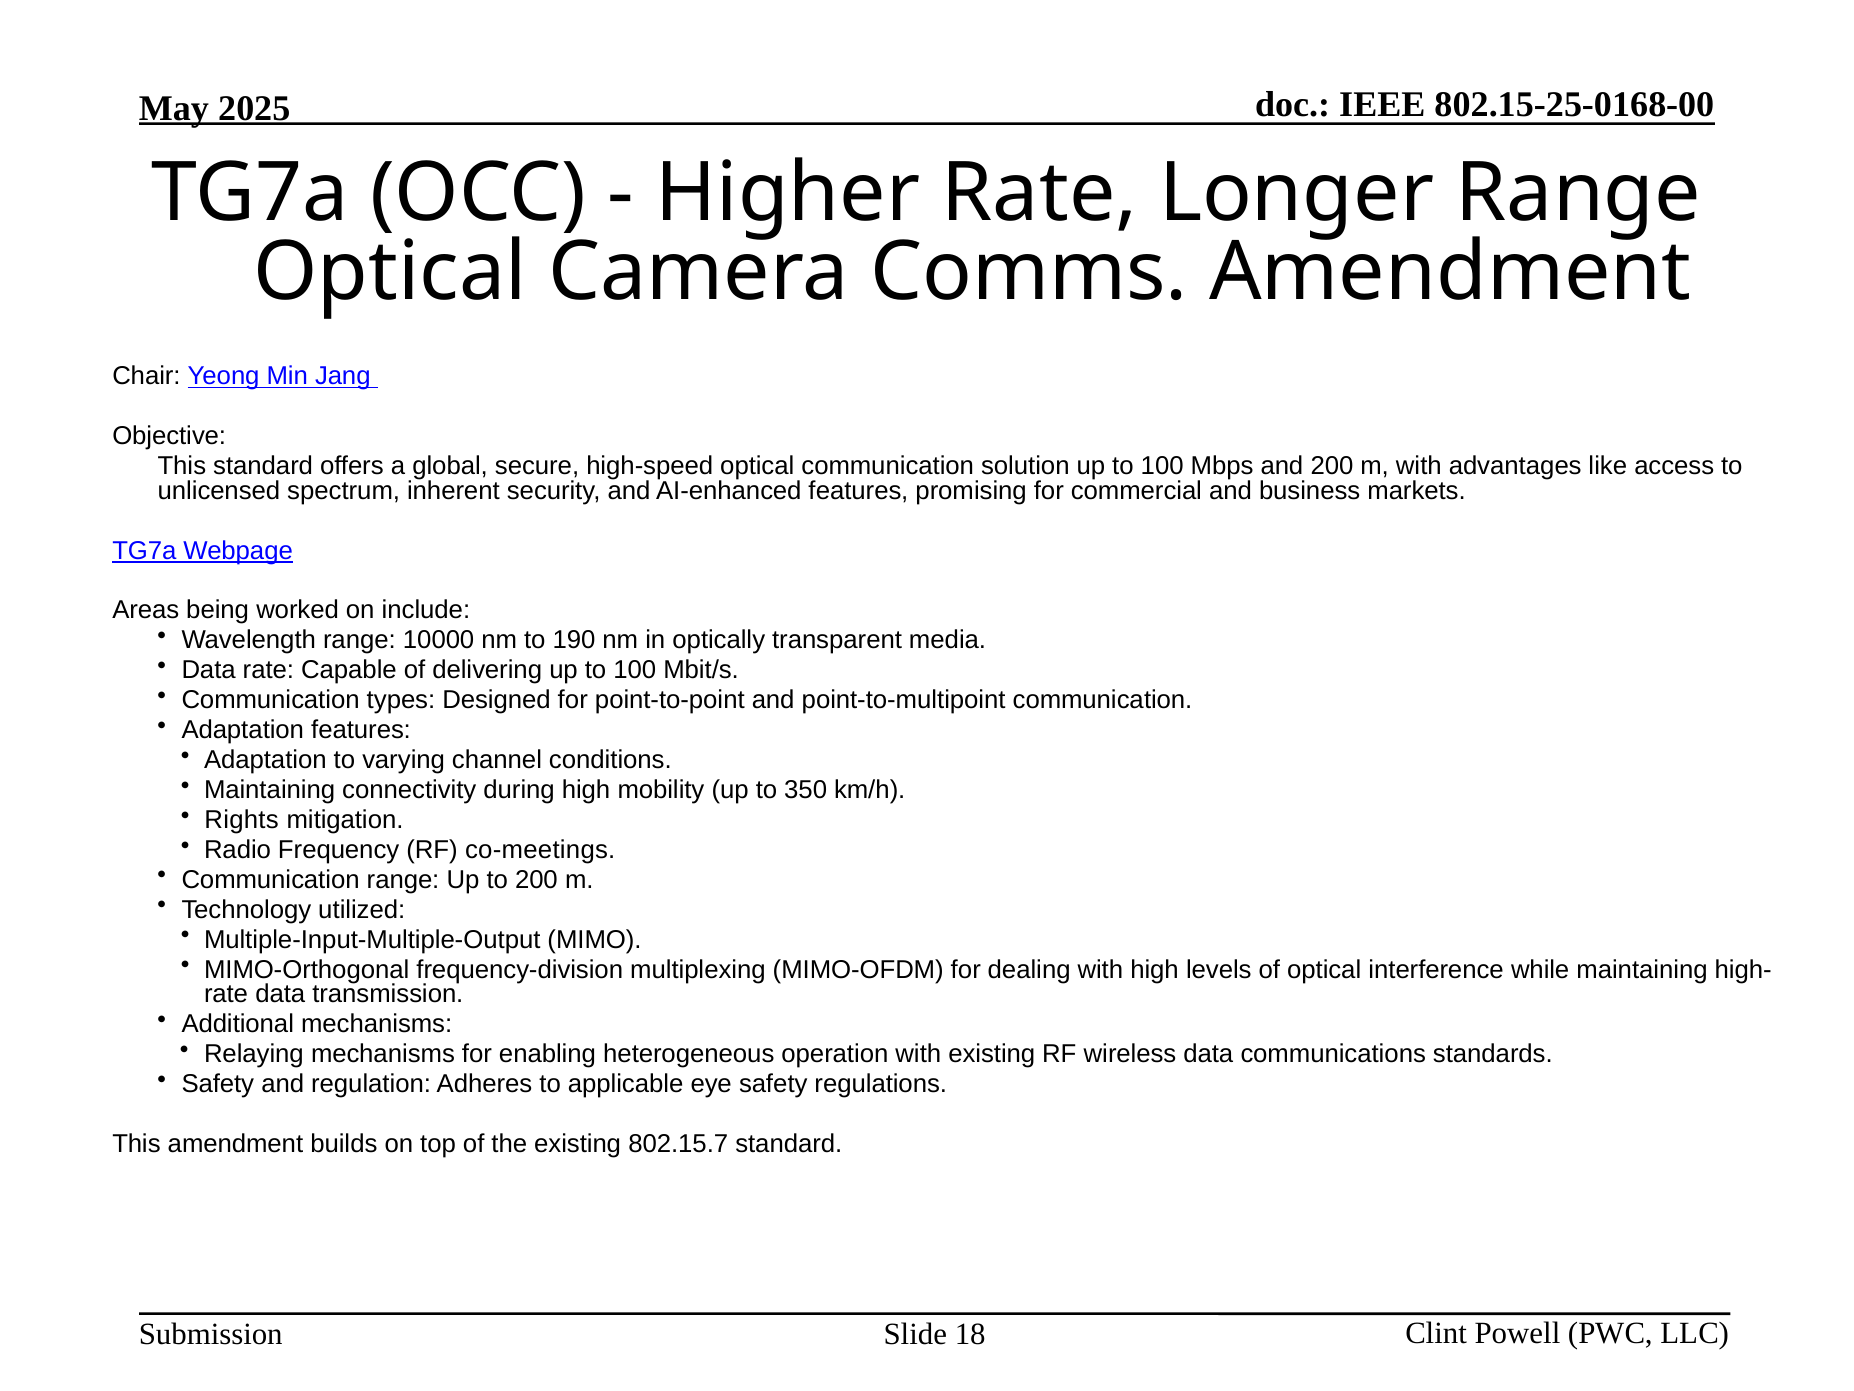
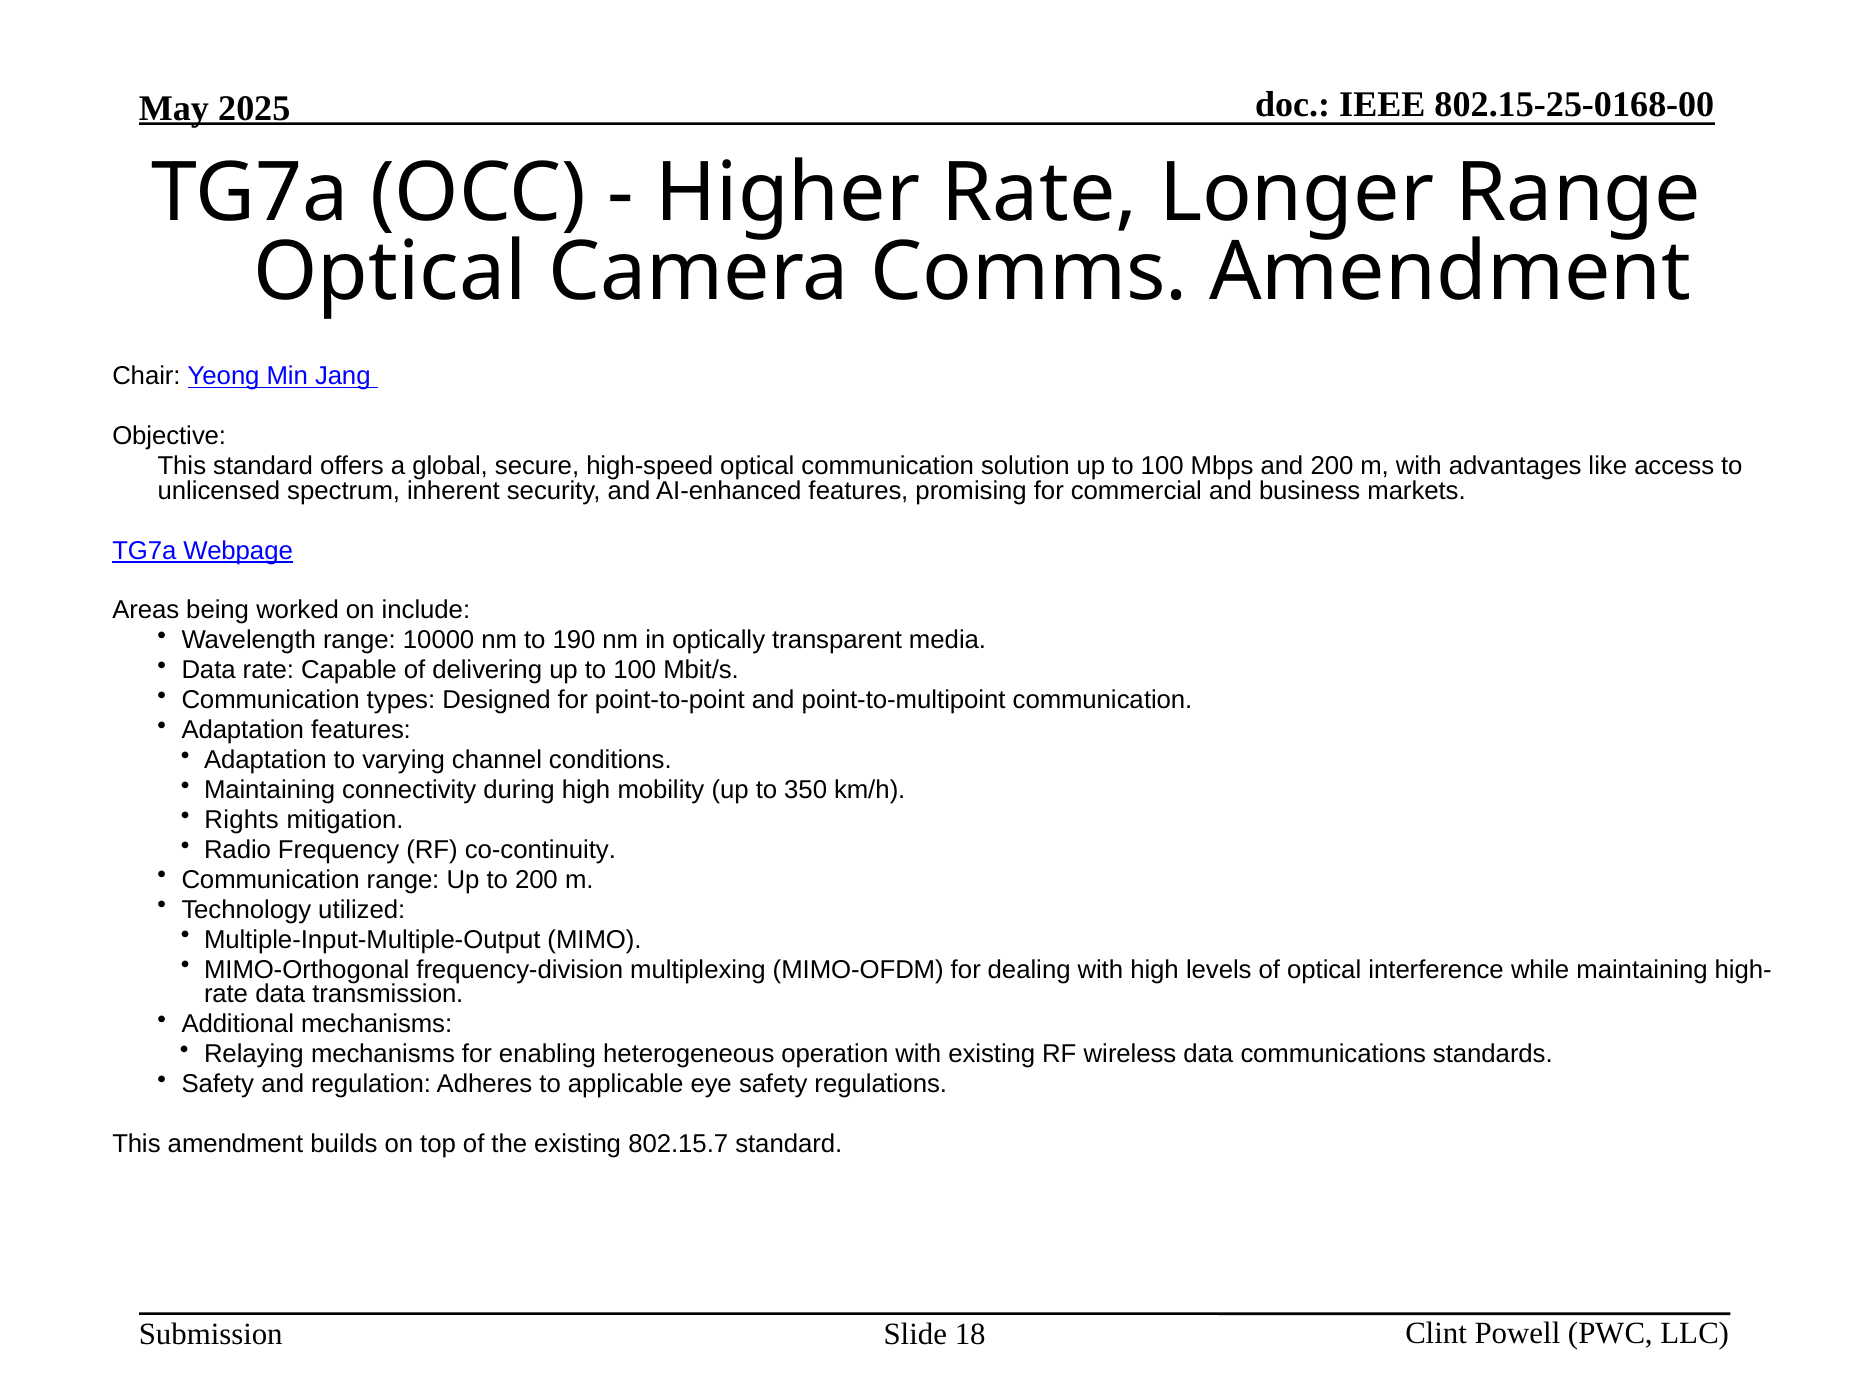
co-meetings: co-meetings -> co-continuity (540, 850)
